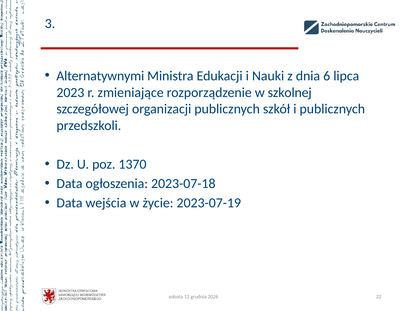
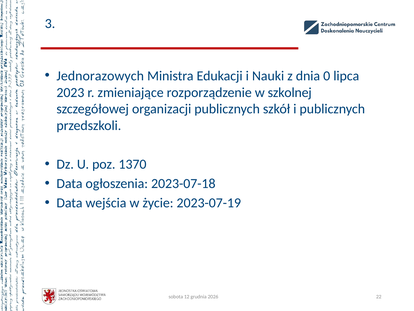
Alternatywnymi: Alternatywnymi -> Jednorazowych (100, 76)
6: 6 -> 0 (327, 76)
